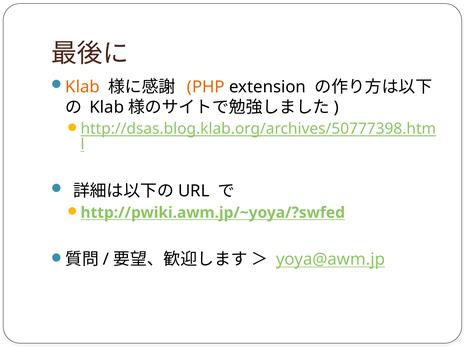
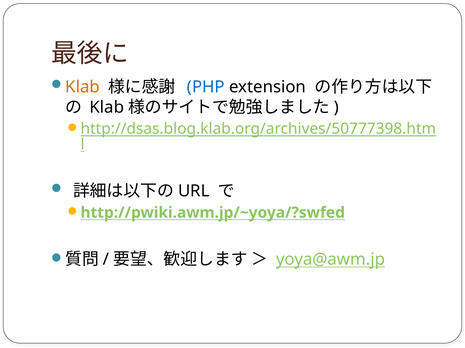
PHP colour: orange -> blue (206, 87)
